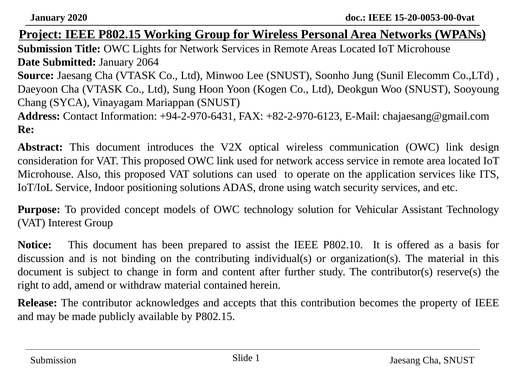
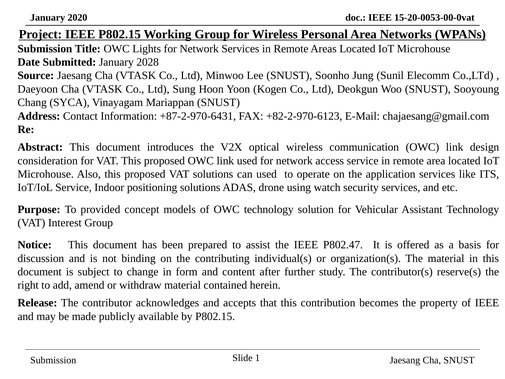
2064: 2064 -> 2028 (148, 62)
+94-2-970-6431: +94-2-970-6431 -> +87-2-970-6431 (198, 116)
P802.10: P802.10 -> P802.47 (343, 245)
